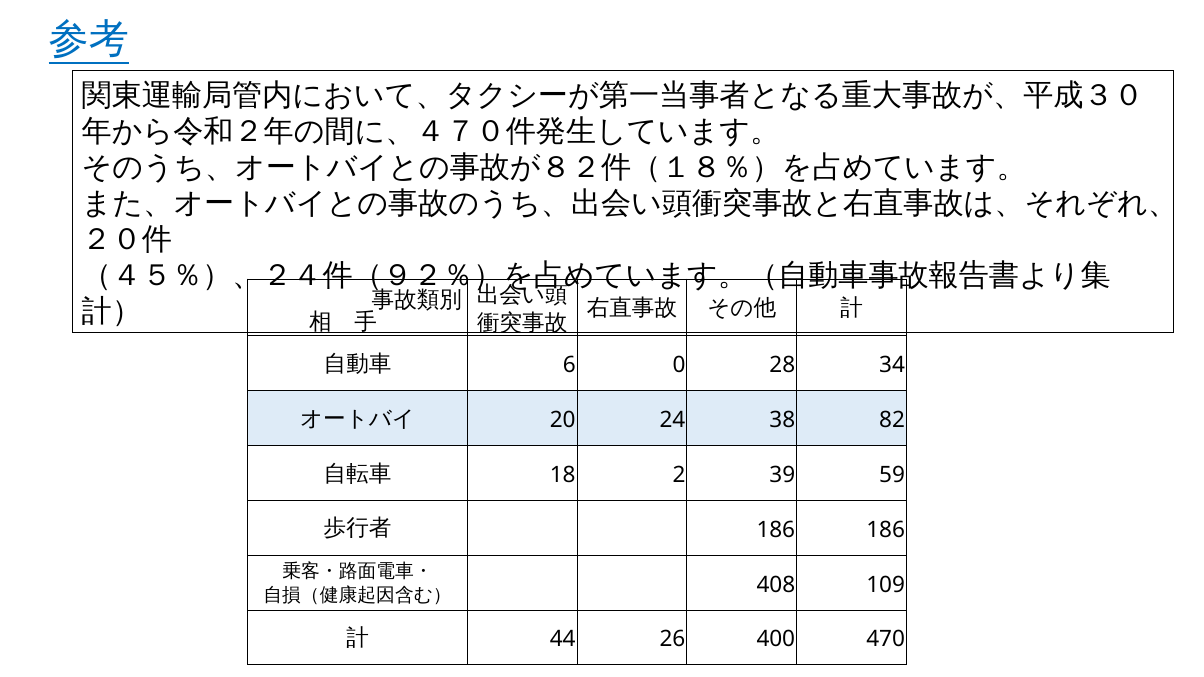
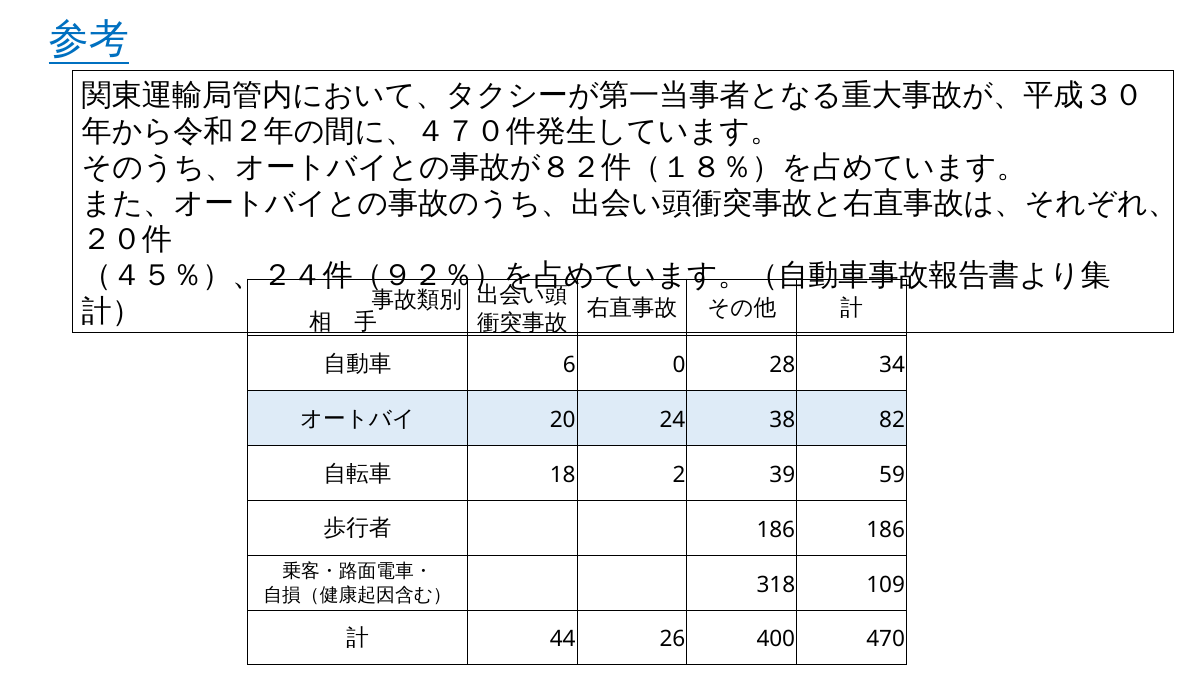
408: 408 -> 318 (776, 585)
